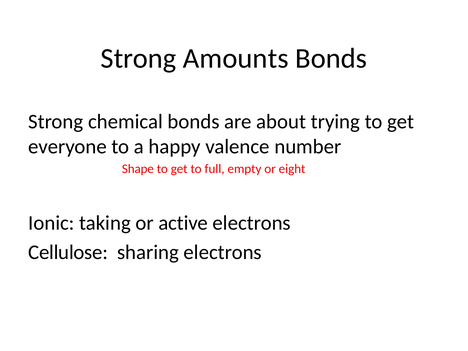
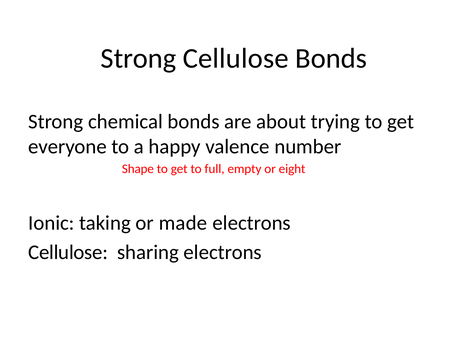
Strong Amounts: Amounts -> Cellulose (236, 59)
active: active -> made (183, 223)
